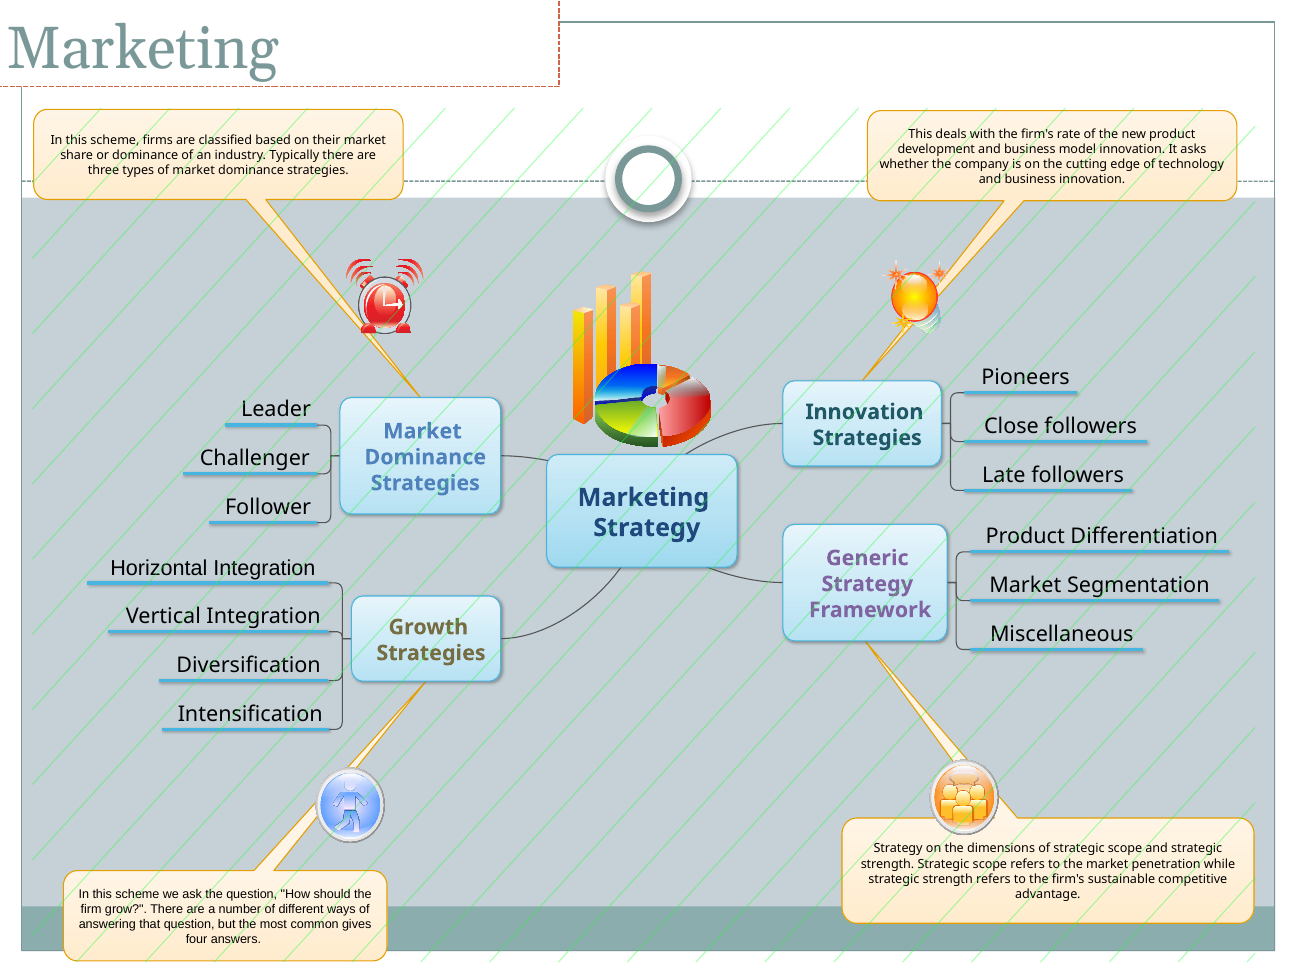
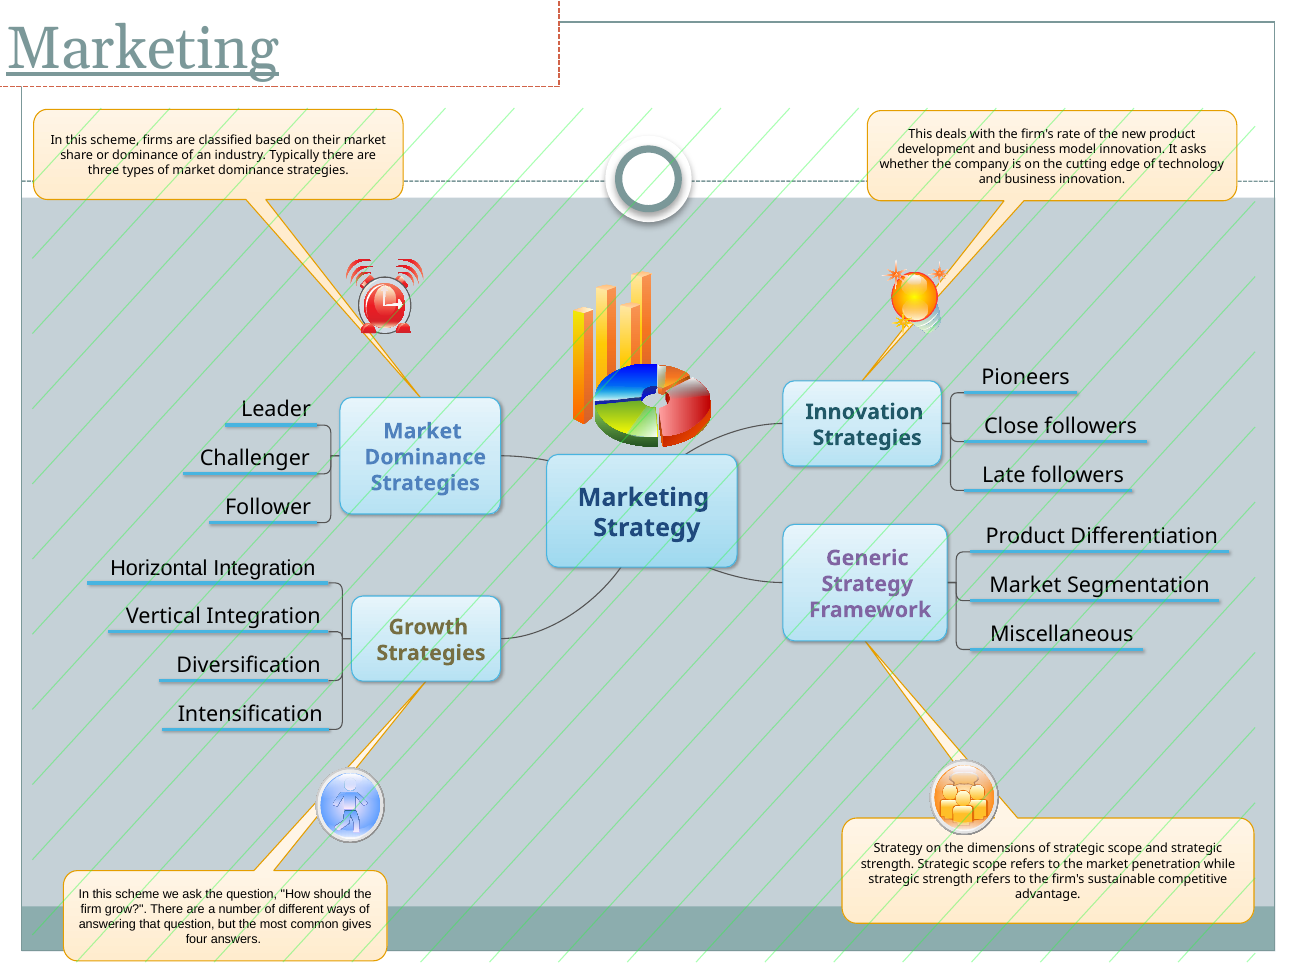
Marketing underline: none -> present (142, 49)
